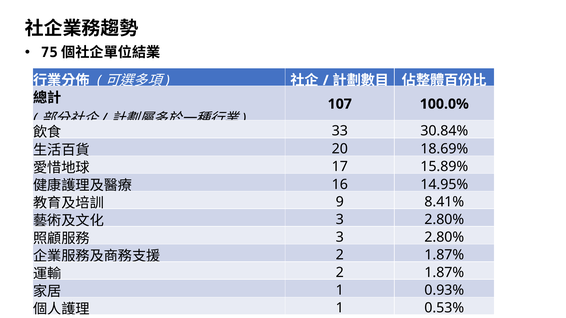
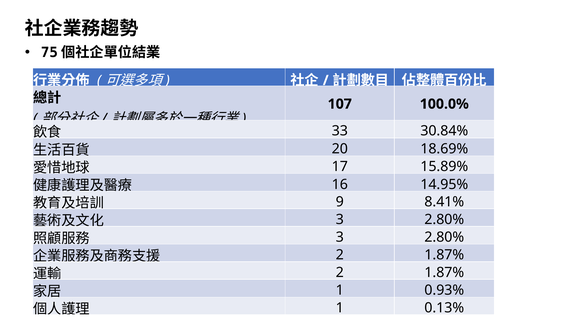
0.53%: 0.53% -> 0.13% (444, 308)
